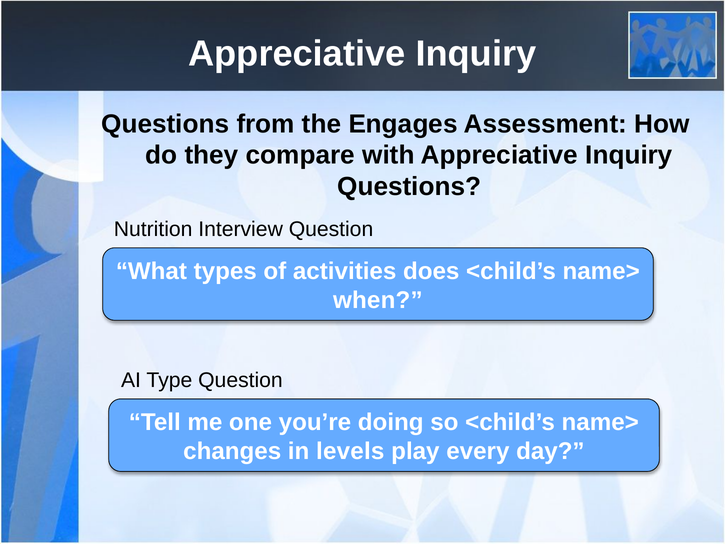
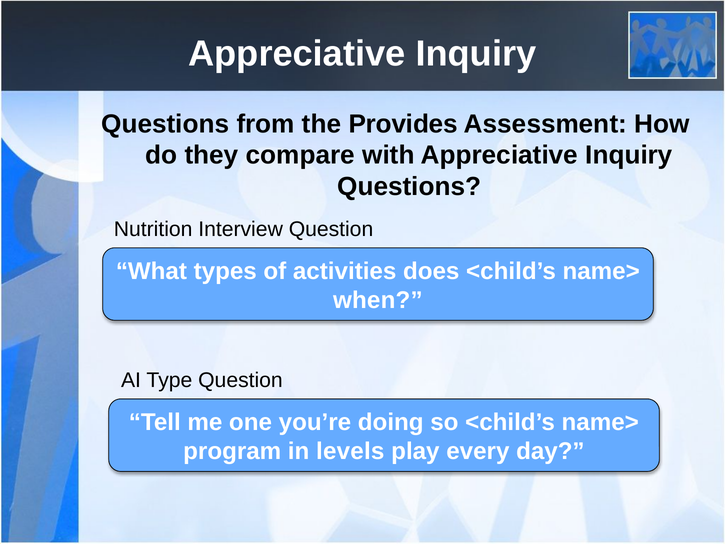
Engages: Engages -> Provides (403, 124)
changes: changes -> program (232, 451)
